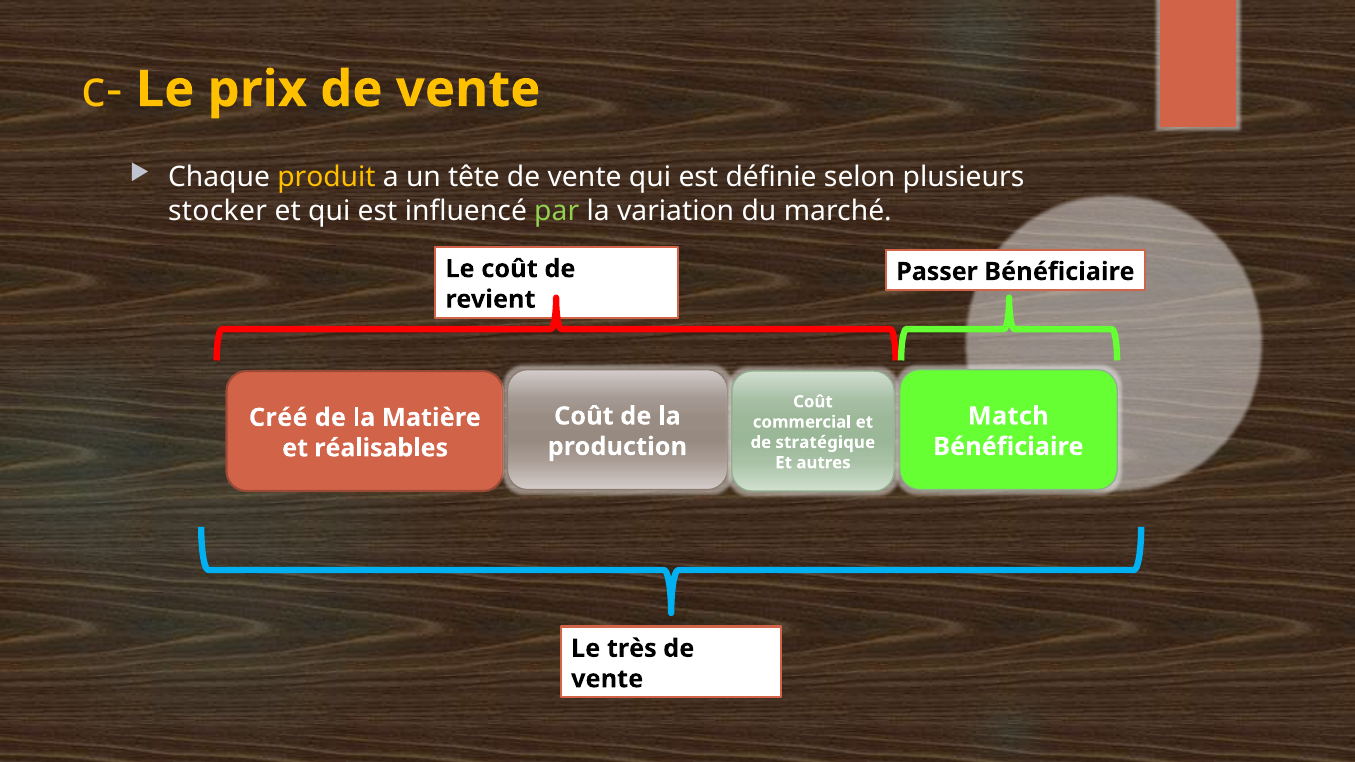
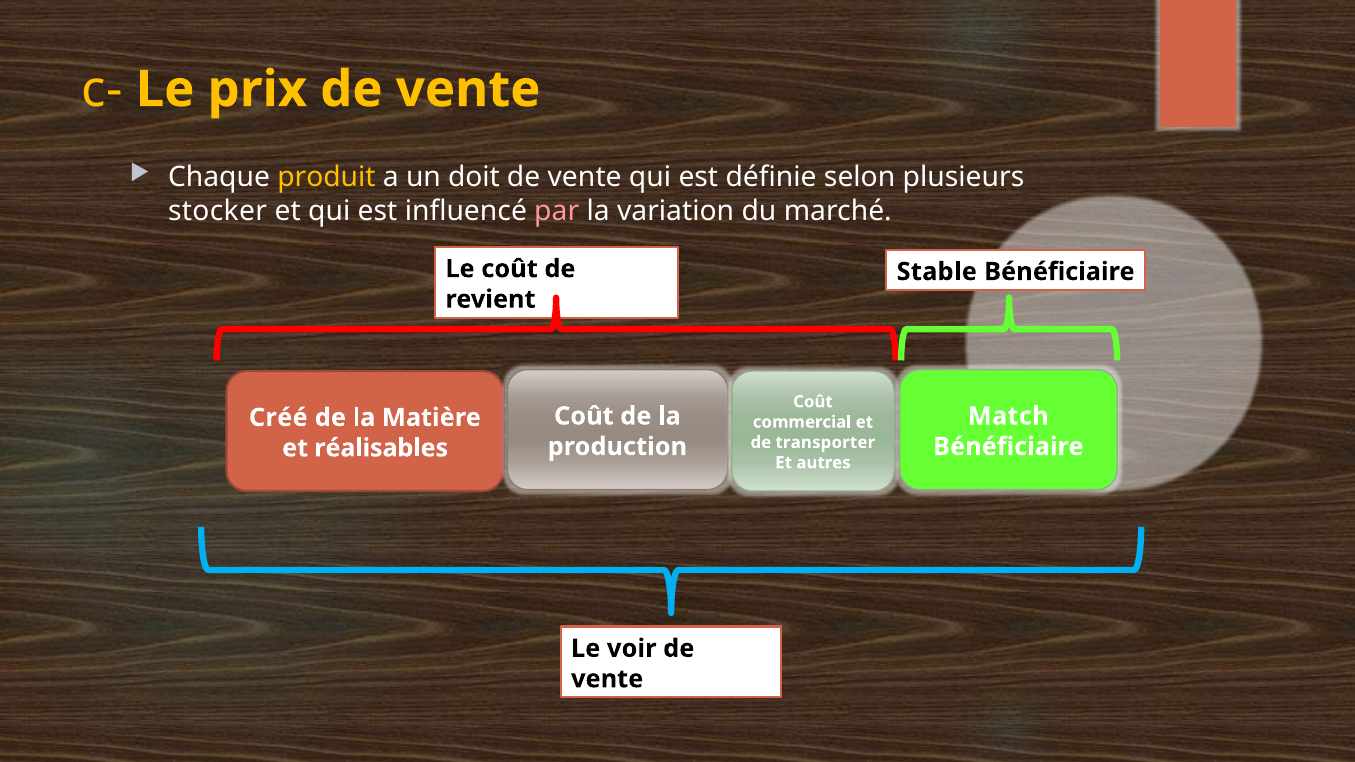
tête: tête -> doit (474, 177)
par colour: light green -> pink (557, 211)
Passer: Passer -> Stable (937, 272)
stratégique: stratégique -> transporter (825, 442)
très: très -> voir (632, 649)
